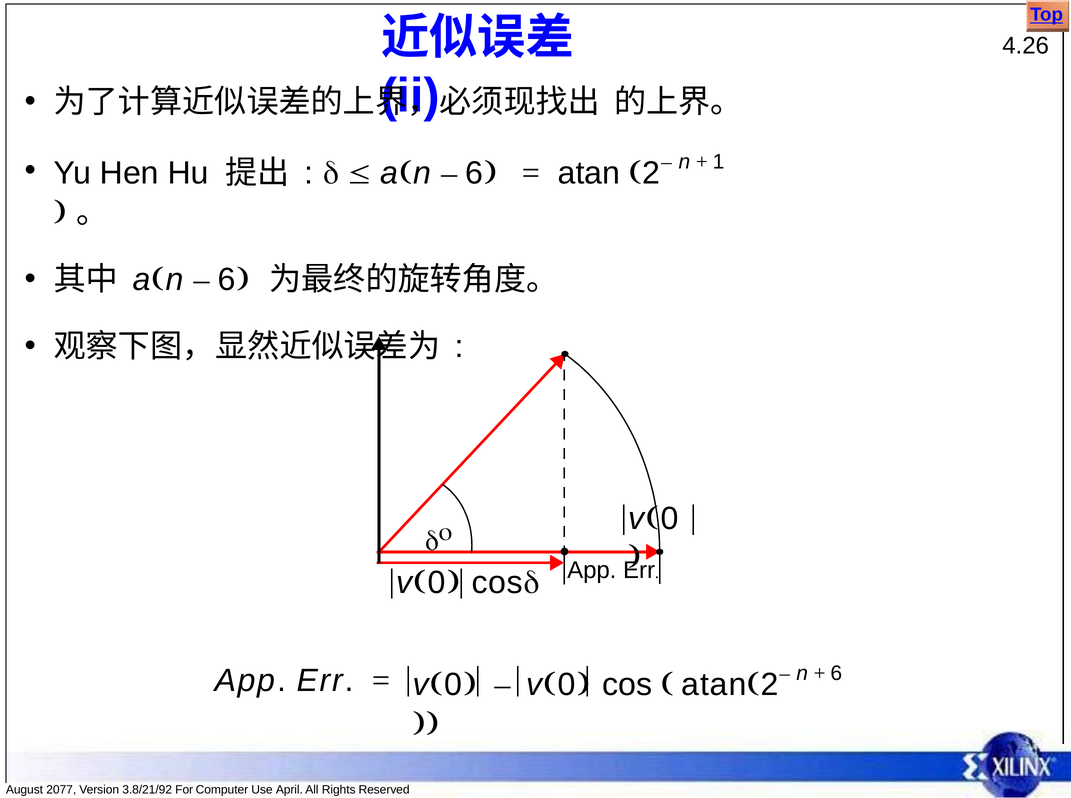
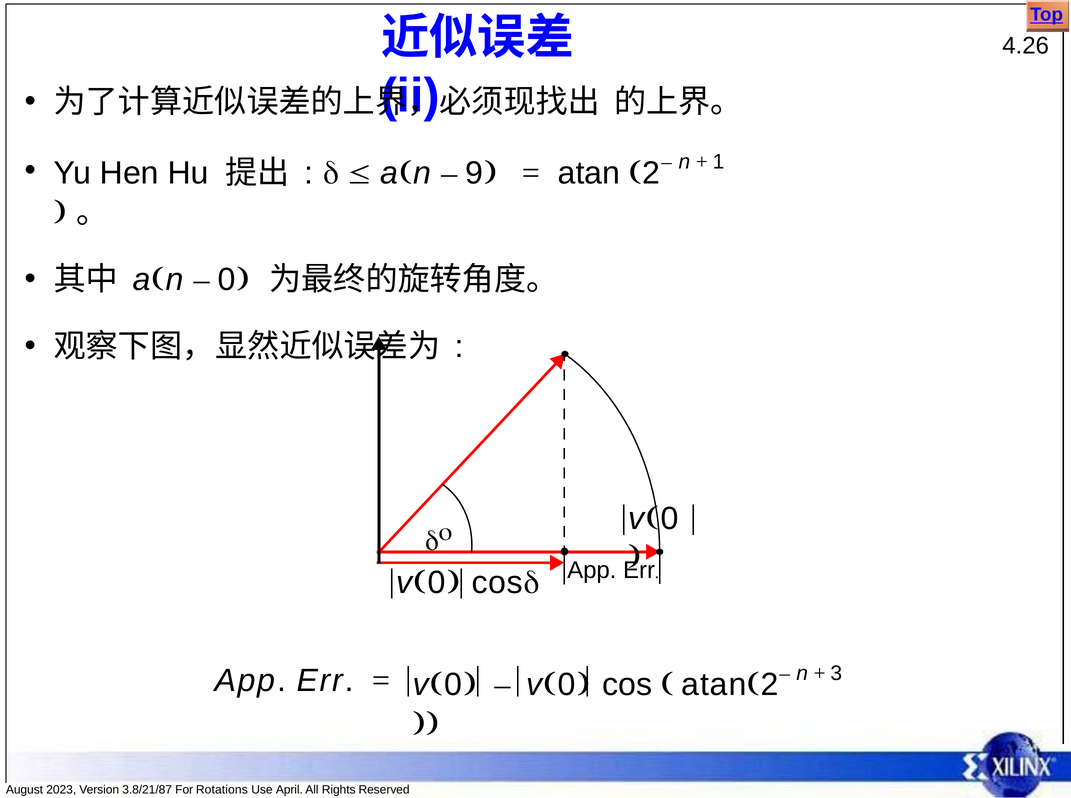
6: 6 -> 9 (474, 173)
6: 6 -> 0 (227, 279)
6: 6 -> 3 (836, 673)
2077: 2077 -> 2023 (61, 789)
3.8/21/92: 3.8/21/92 -> 3.8/21/87 (147, 789)
Computer: Computer -> Rotations (222, 789)
